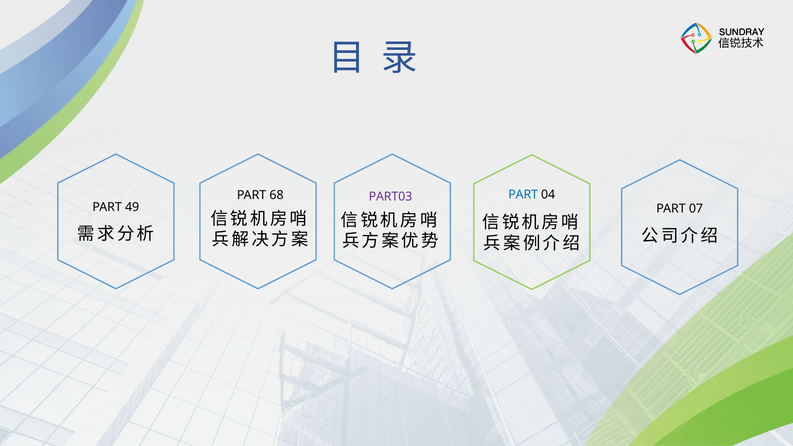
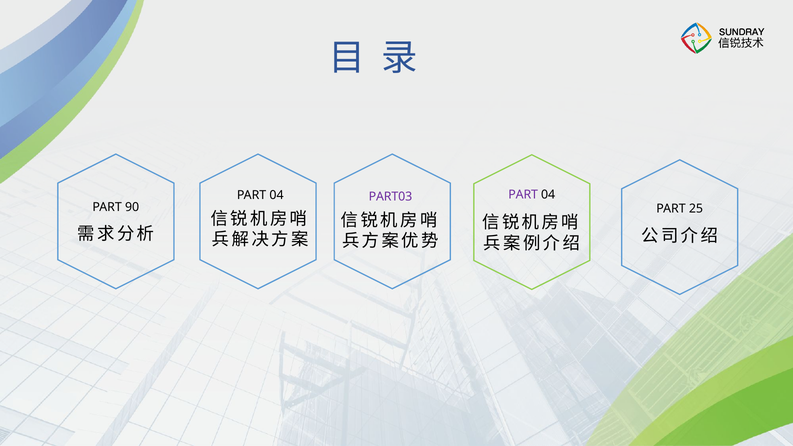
PART colour: blue -> purple (523, 195)
68: 68 -> 04 (277, 195)
49: 49 -> 90 (132, 207)
07: 07 -> 25 (696, 209)
